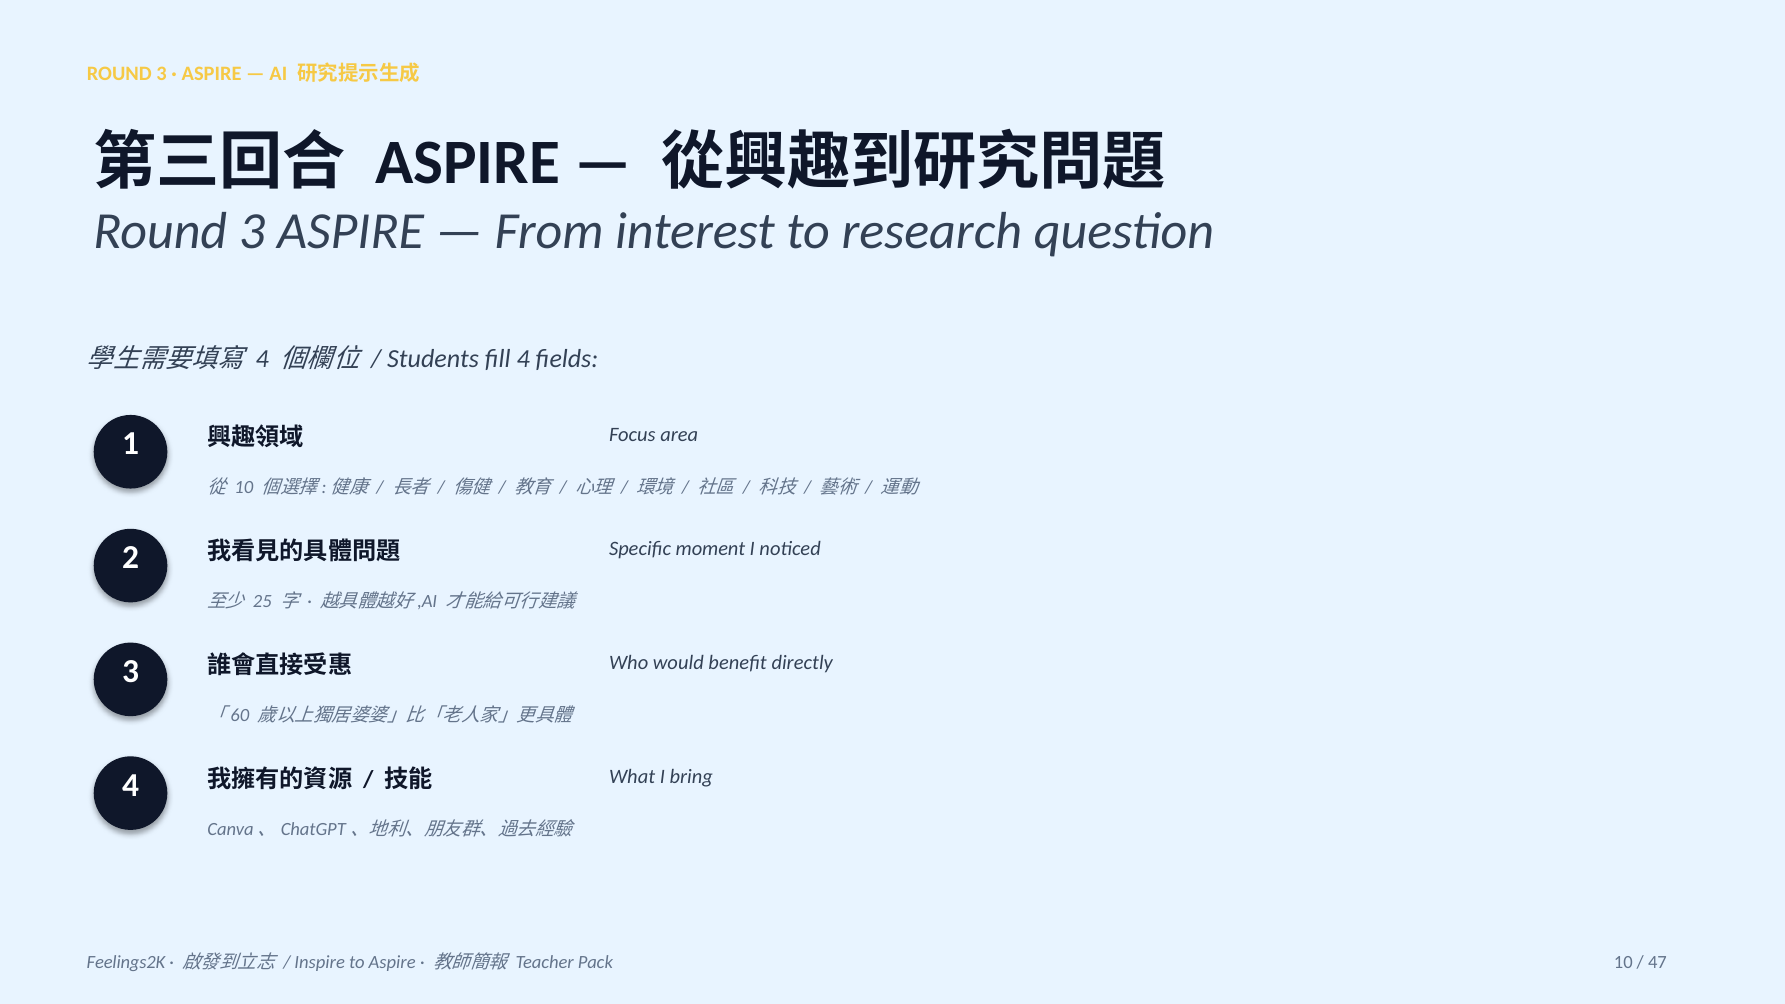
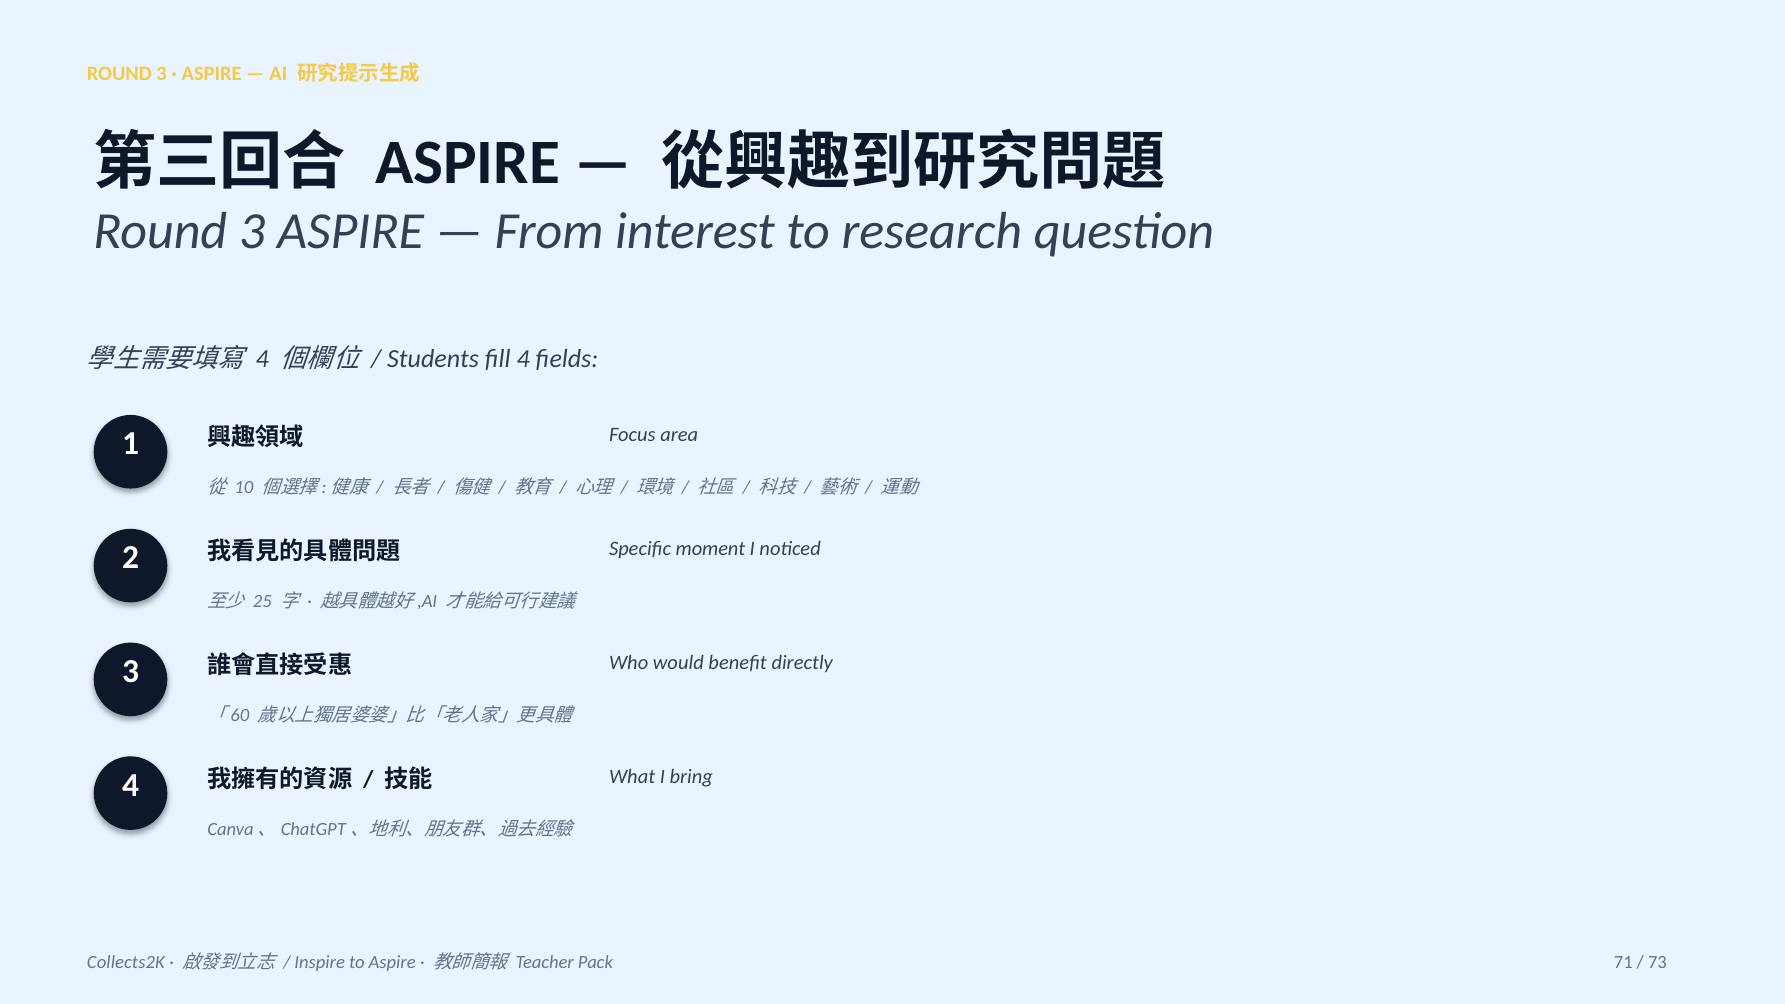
Feelings2K: Feelings2K -> Collects2K (126, 963)
Pack 10: 10 -> 71 (1623, 963)
47: 47 -> 73 (1657, 963)
